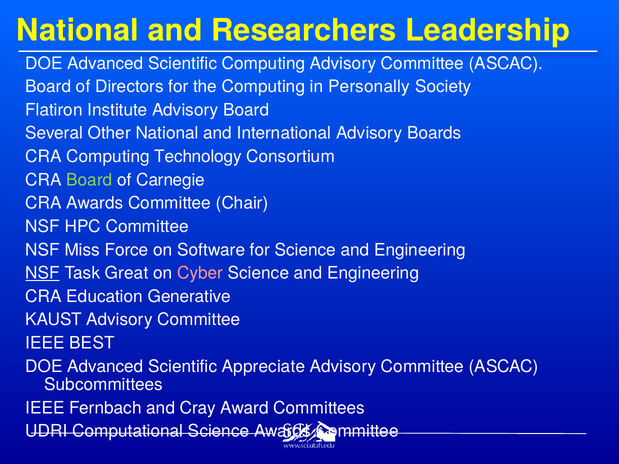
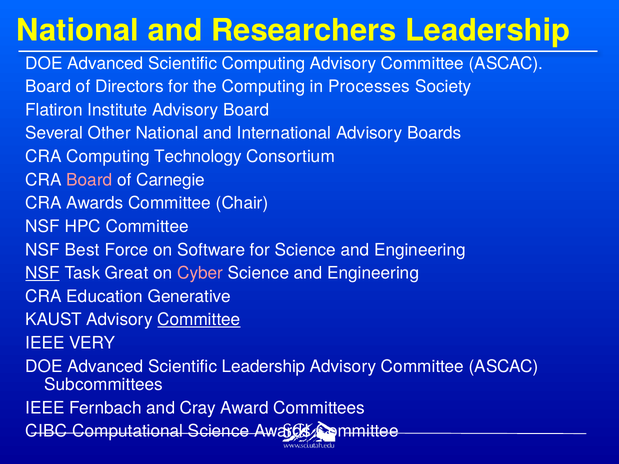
Personally: Personally -> Processes (369, 87)
Board colour: light green -> pink (89, 180)
Miss: Miss -> Best (82, 250)
Committee underline: none -> present (199, 320)
BEST: BEST -> VERY (92, 343)
Scientific Appreciate: Appreciate -> Leadership (264, 367)
UDRI: UDRI -> CIBC (46, 431)
